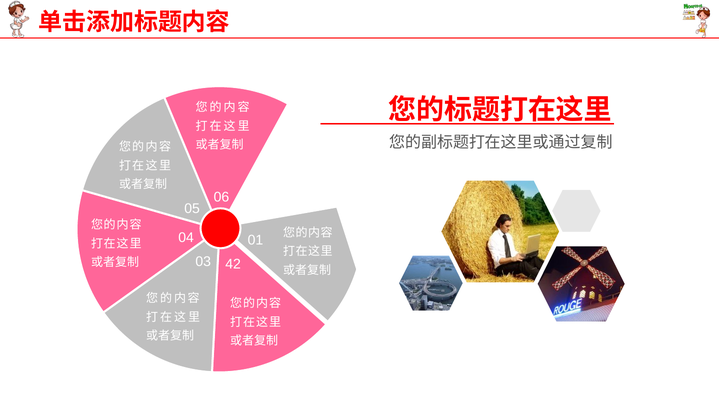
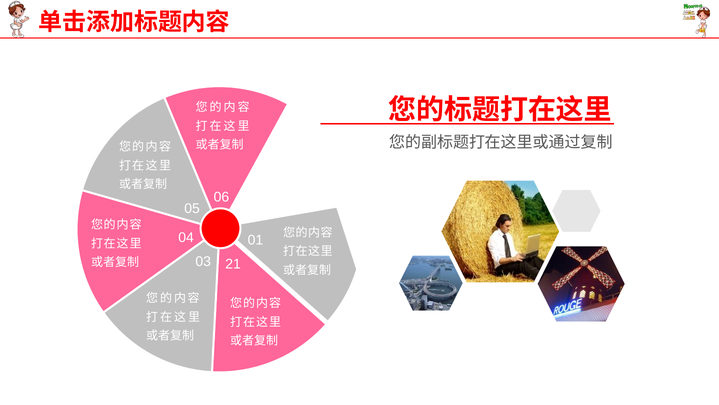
42: 42 -> 21 (233, 264)
